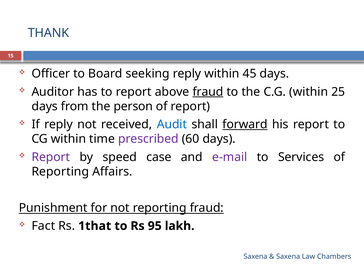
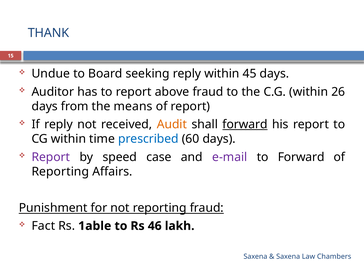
Officer: Officer -> Undue (51, 74)
fraud underline: present -> none (208, 92)
25: 25 -> 26 (338, 92)
person: person -> means (133, 106)
Audit colour: blue -> orange (172, 124)
prescribed colour: purple -> blue (148, 139)
to Services: Services -> Forward (301, 157)
1that: 1that -> 1able (95, 226)
95: 95 -> 46 (155, 226)
